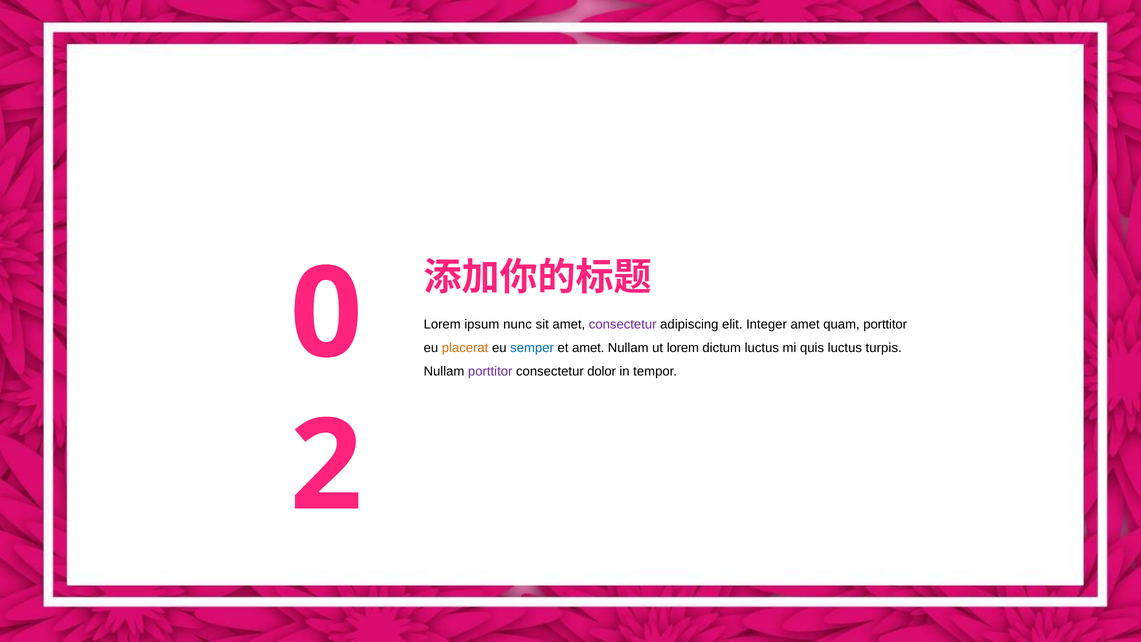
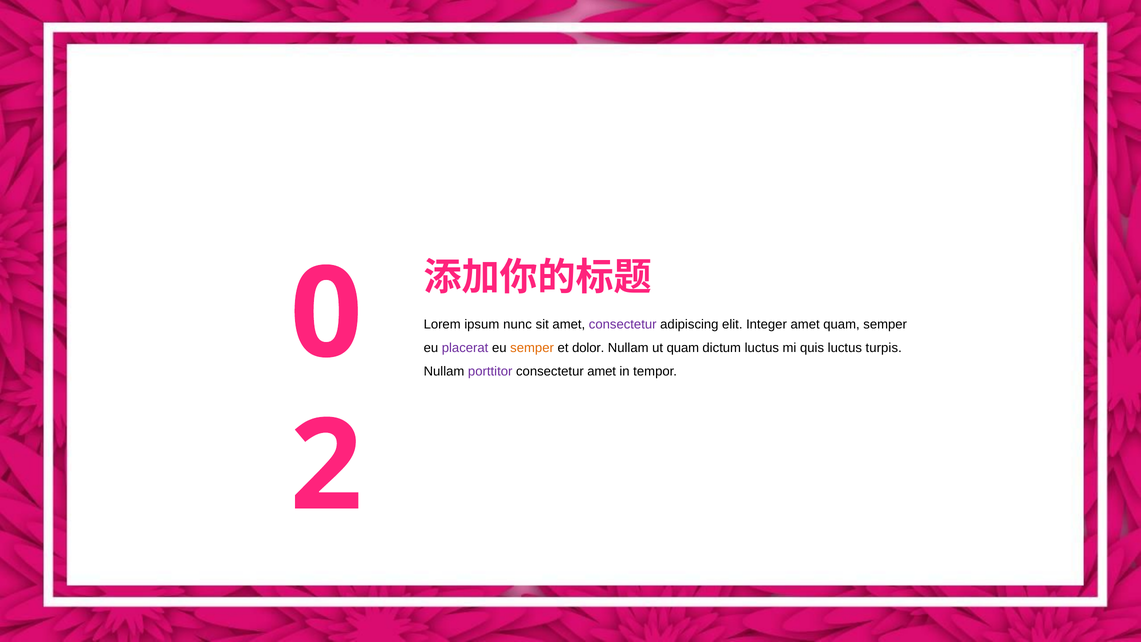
quam porttitor: porttitor -> semper (885, 324)
placerat colour: orange -> purple (465, 348)
semper colour: blue -> orange (532, 348)
et amet: amet -> dolor (588, 348)
ut lorem: lorem -> quam (683, 348)
consectetur dolor: dolor -> amet (602, 371)
